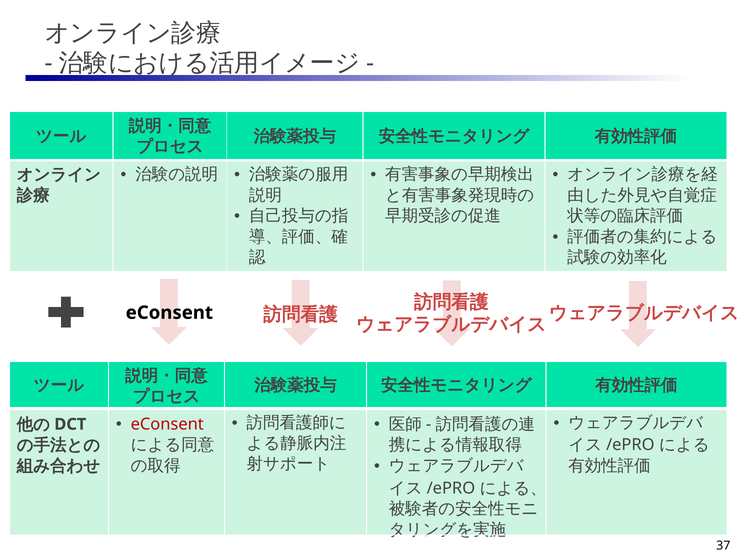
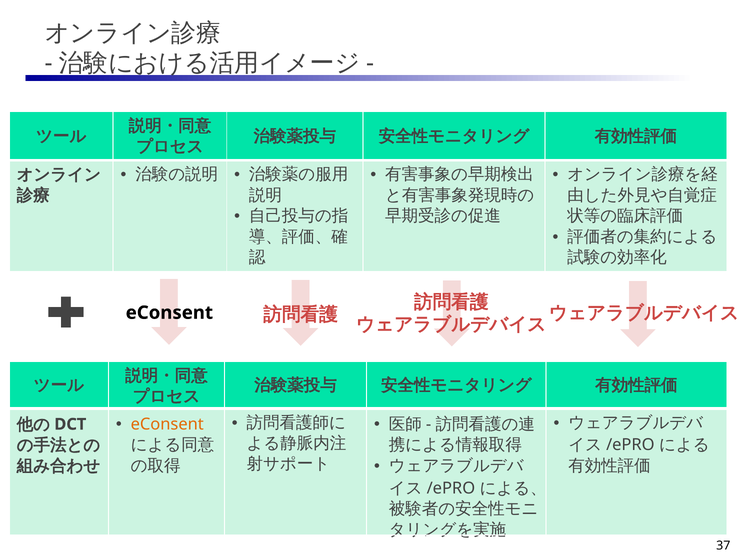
eConsent colour: red -> orange (167, 424)
